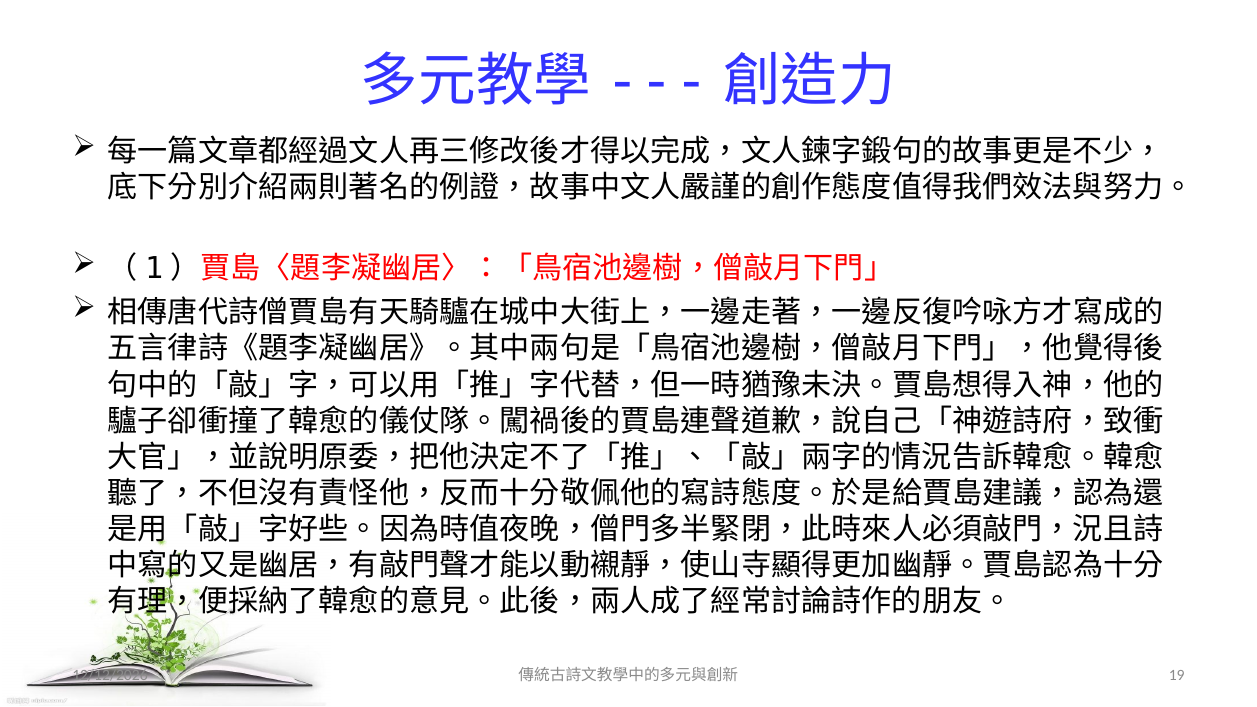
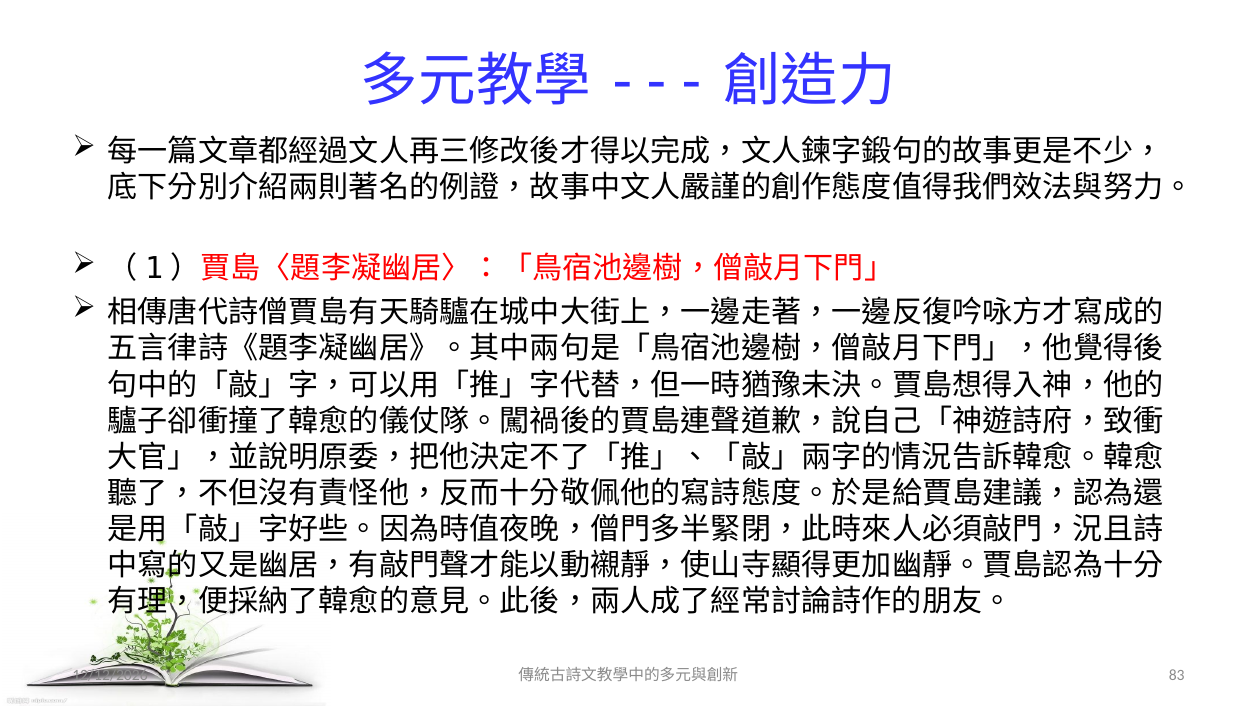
19: 19 -> 83 (1177, 675)
